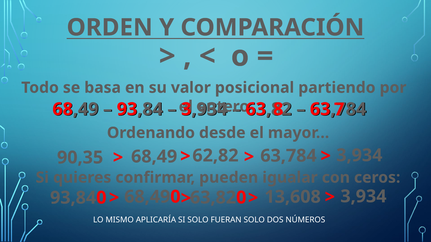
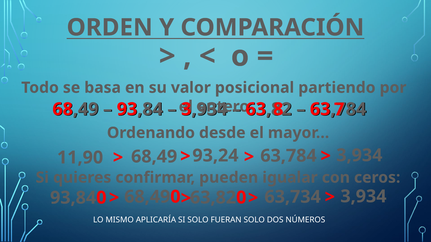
90,35: 90,35 -> 11,90 (80, 158)
62,82: 62,82 -> 93,24 (215, 156)
13,608: 13,608 -> 63,734 (293, 197)
